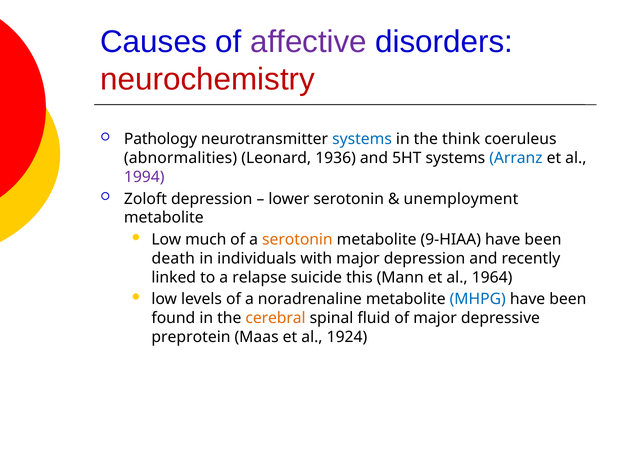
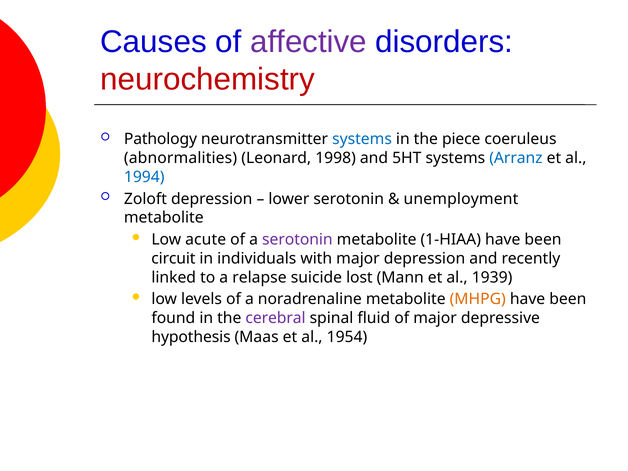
think: think -> piece (461, 139)
1936: 1936 -> 1998 (336, 158)
1994 colour: purple -> blue (144, 177)
much: much -> acute (206, 240)
serotonin colour: orange -> purple (297, 240)
9-HIAA: 9-HIAA -> 1-HIAA (451, 240)
death: death -> circuit (173, 258)
this: this -> lost (359, 277)
1964: 1964 -> 1939 (492, 277)
MHPG colour: blue -> orange (478, 299)
cerebral colour: orange -> purple (276, 318)
preprotein: preprotein -> hypothesis (191, 337)
1924: 1924 -> 1954 (347, 337)
